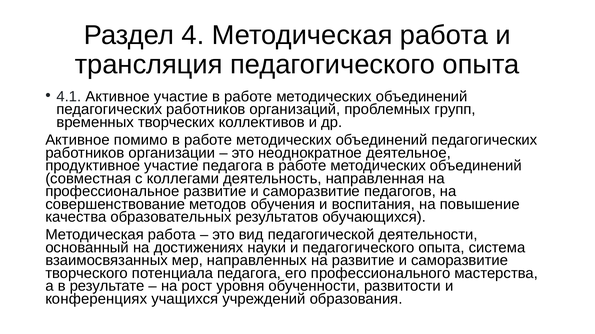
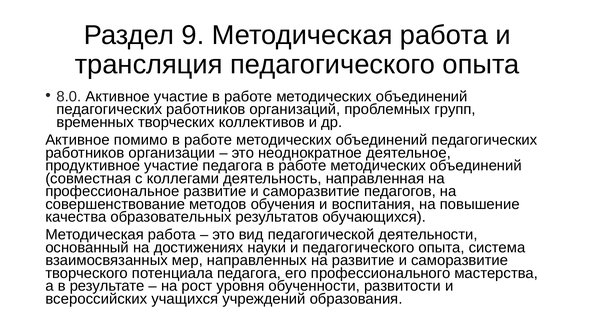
4: 4 -> 9 (193, 35)
4.1: 4.1 -> 8.0 (69, 97)
конференциях: конференциях -> всероссийских (96, 300)
